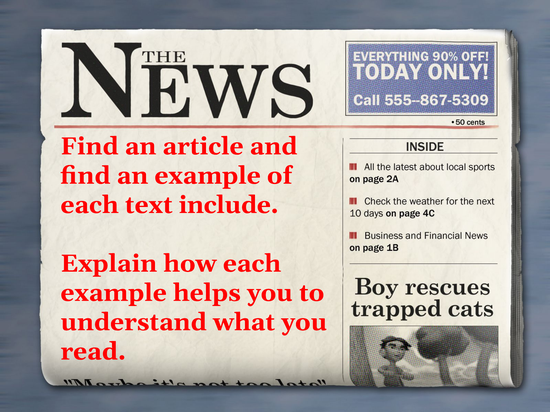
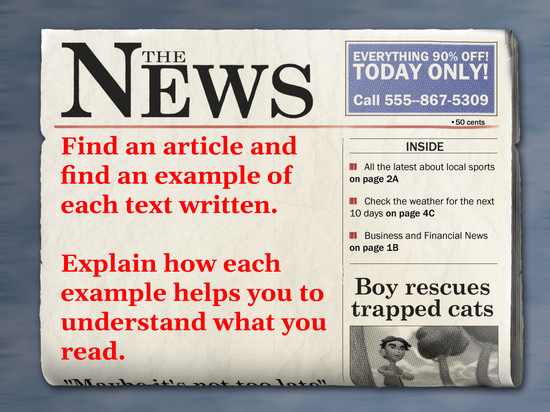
include: include -> written (229, 205)
